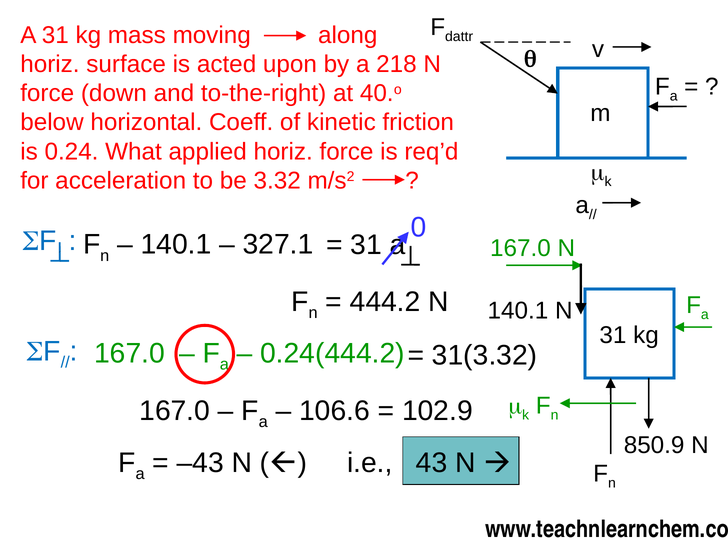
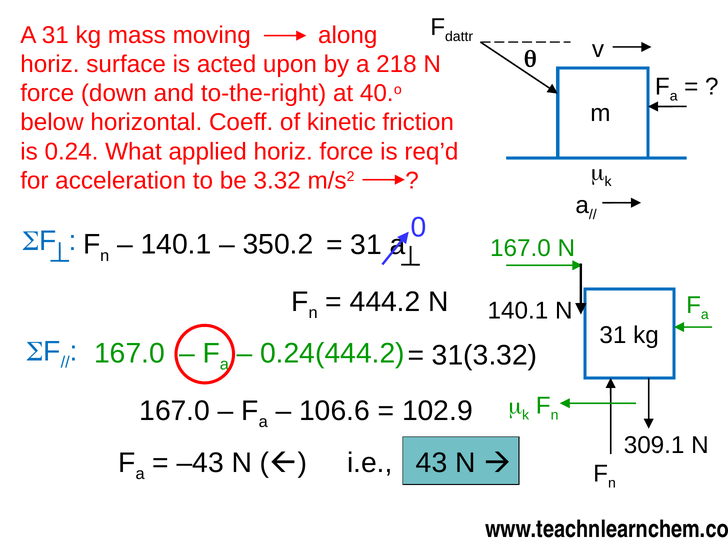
327.1: 327.1 -> 350.2 (278, 245)
850.9: 850.9 -> 309.1 (654, 445)
